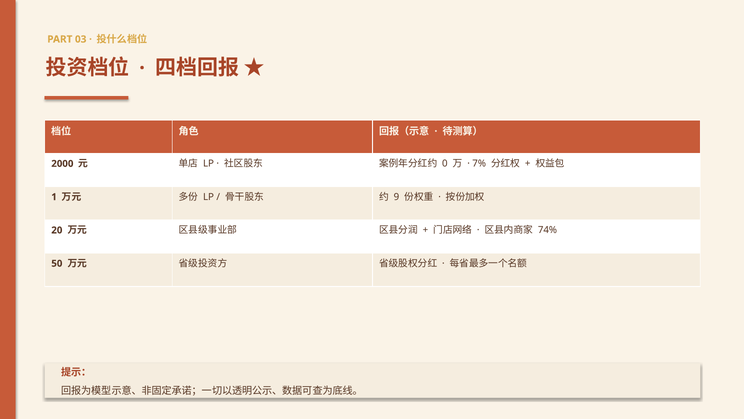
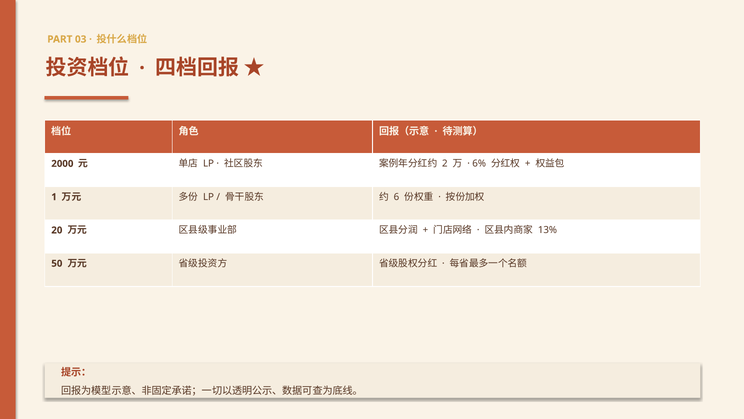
0: 0 -> 2 (445, 163)
7%: 7% -> 6% (479, 163)
9: 9 -> 6 (397, 197)
74%: 74% -> 13% (547, 230)
